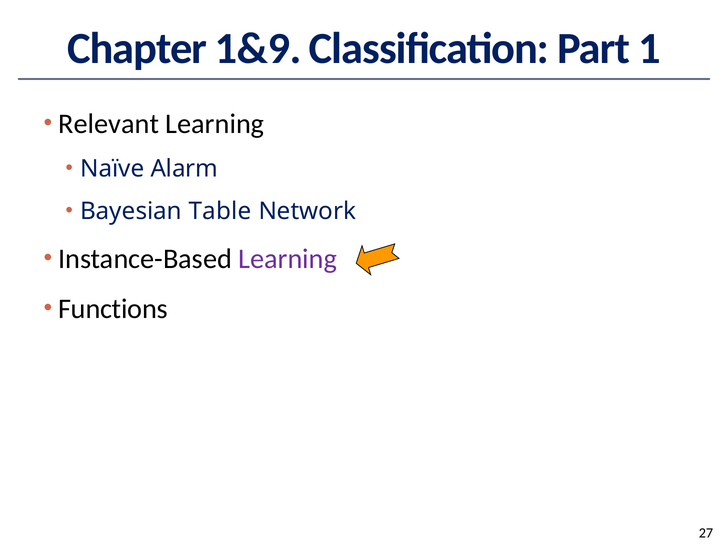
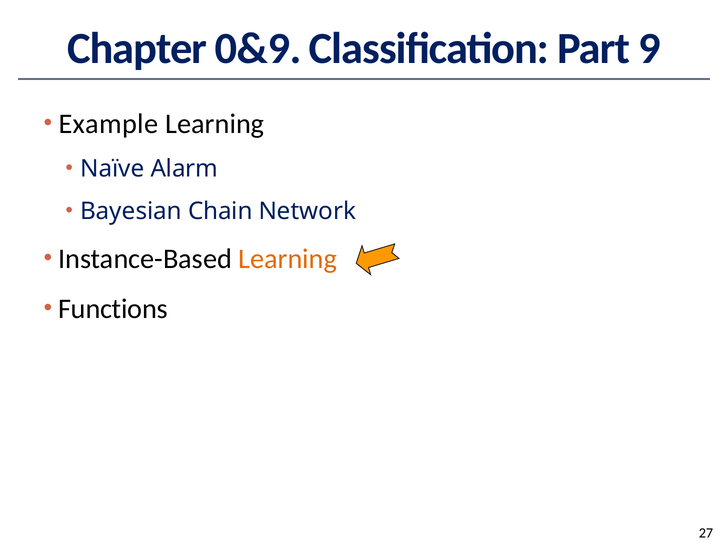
1&9: 1&9 -> 0&9 (258, 49)
1: 1 -> 9 (650, 49)
Relevant: Relevant -> Example (108, 124)
Table: Table -> Chain (220, 211)
Learning colour: purple -> orange (288, 259)
